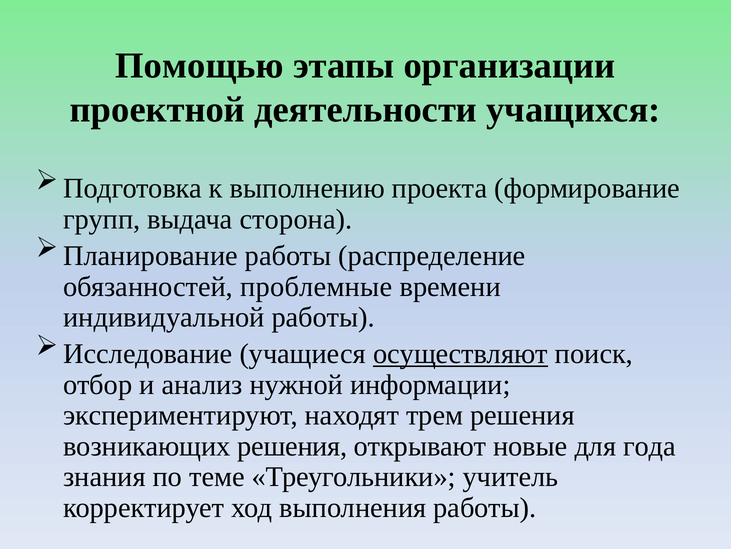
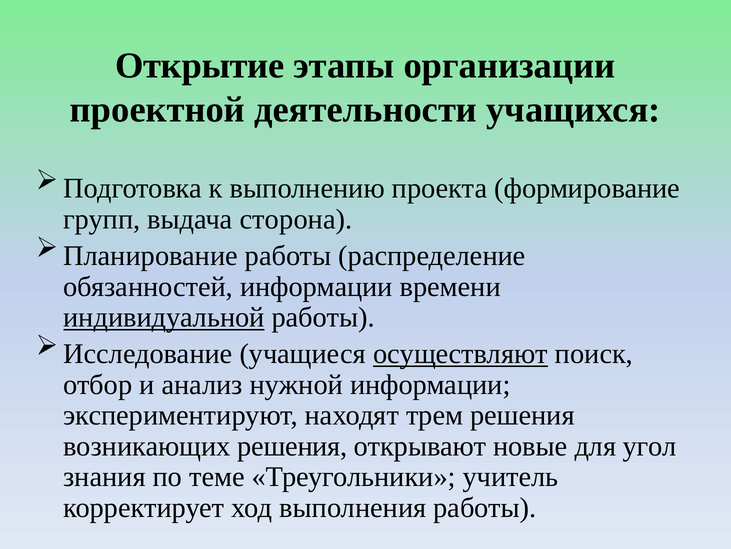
Помощью: Помощью -> Открытие (200, 66)
обязанностей проблемные: проблемные -> информации (316, 286)
индивидуальной underline: none -> present (164, 317)
года: года -> угол (650, 446)
